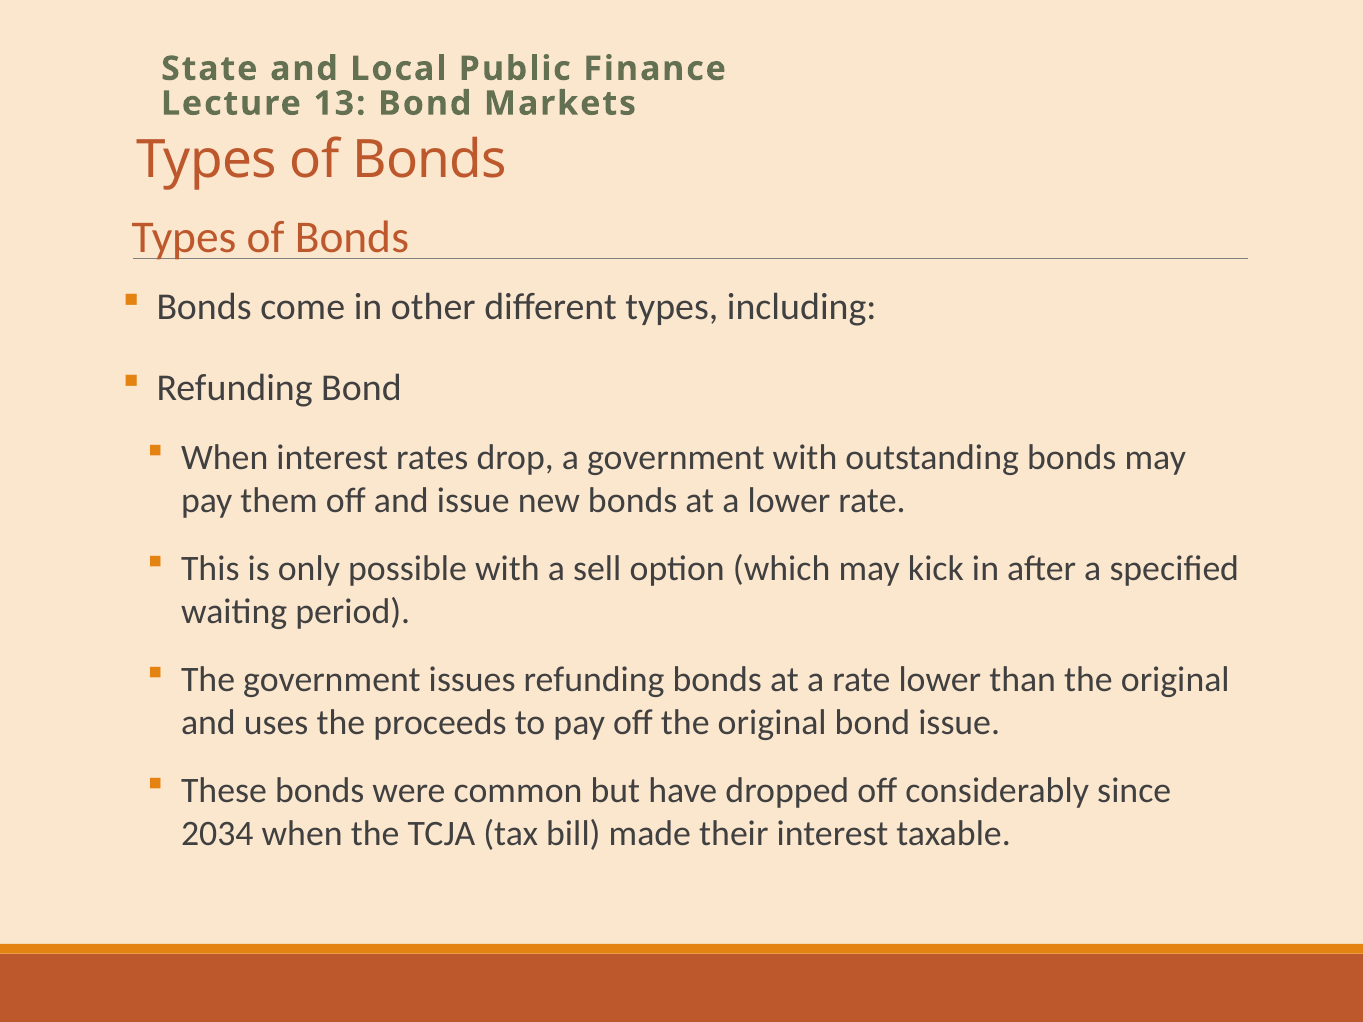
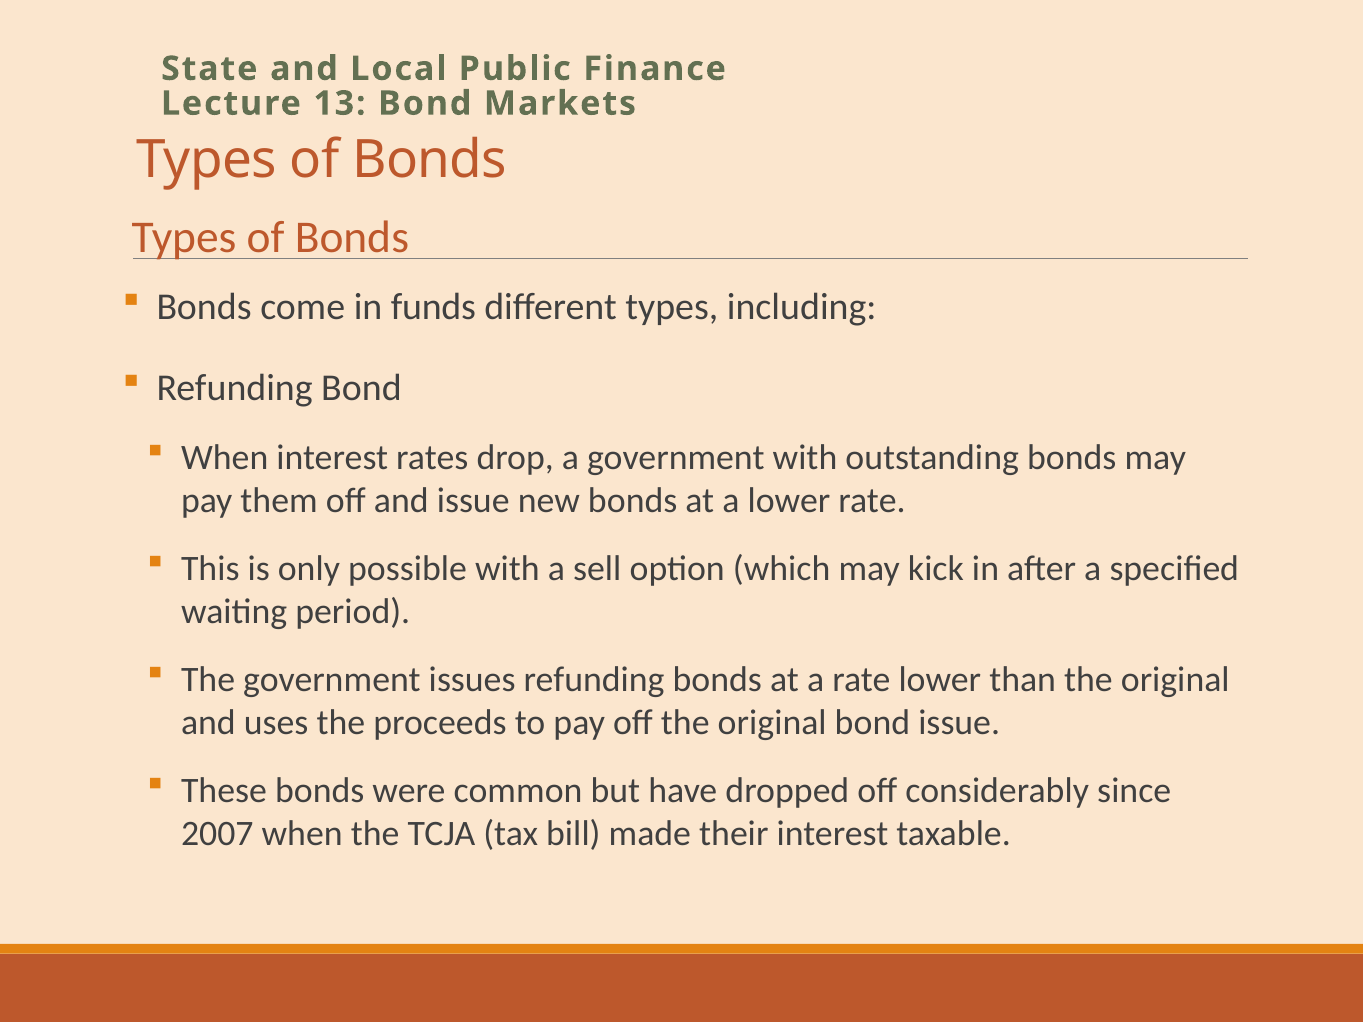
other: other -> funds (433, 307)
2034: 2034 -> 2007 (217, 834)
